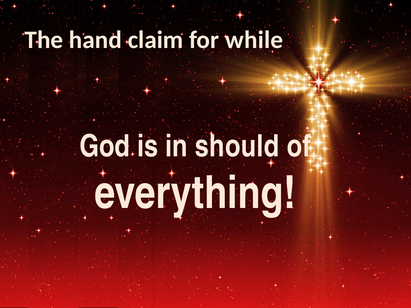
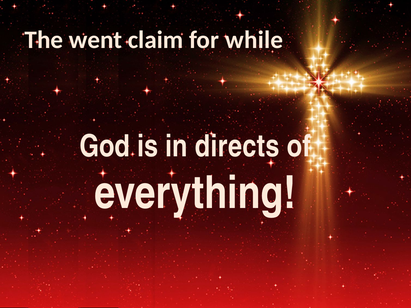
hand: hand -> went (95, 40)
should: should -> directs (237, 146)
